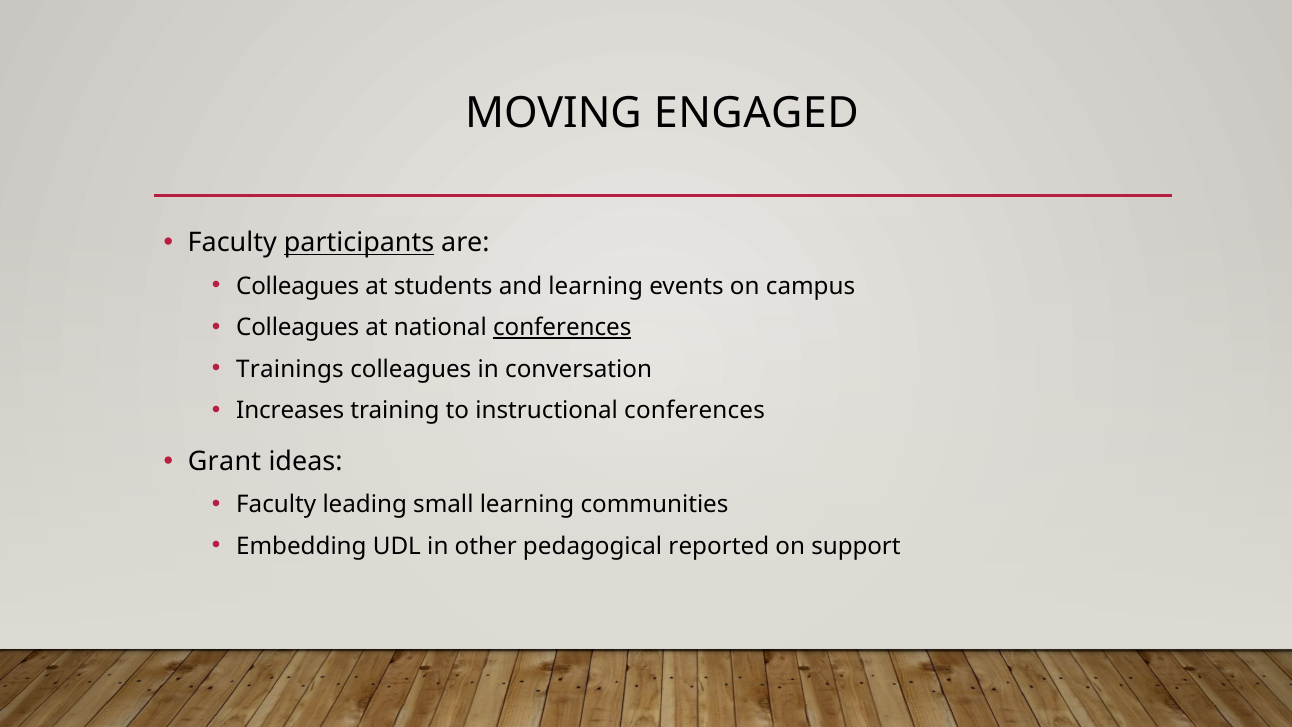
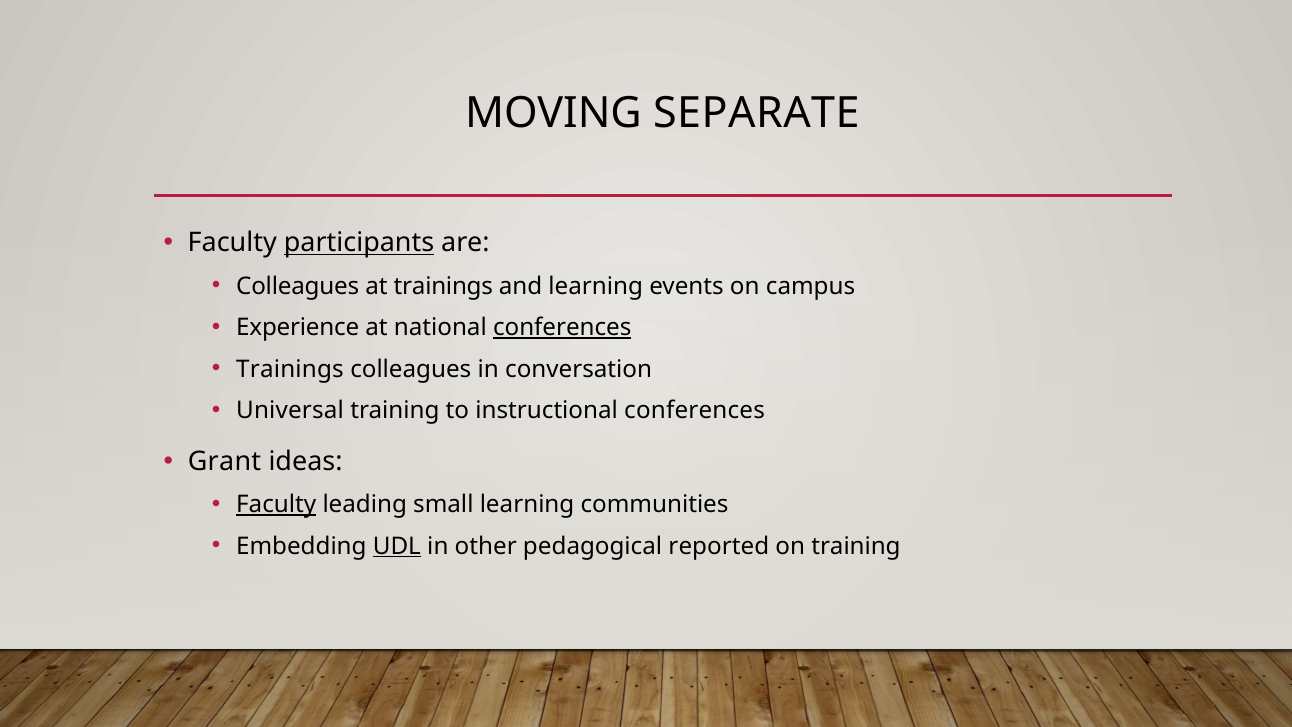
ENGAGED: ENGAGED -> SEPARATE (756, 113)
at students: students -> trainings (443, 286)
Colleagues: Colleagues -> Experience (298, 328)
Increases: Increases -> Universal (290, 411)
Faculty underline: none -> present (276, 505)
UDL underline: none -> present (397, 546)
on support: support -> training (856, 546)
